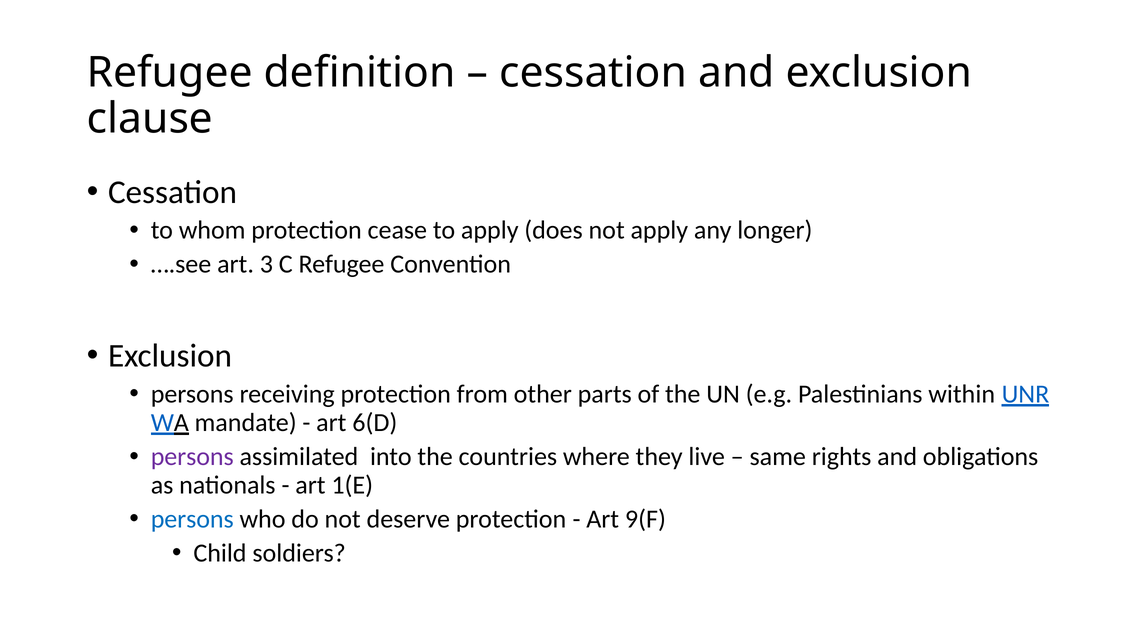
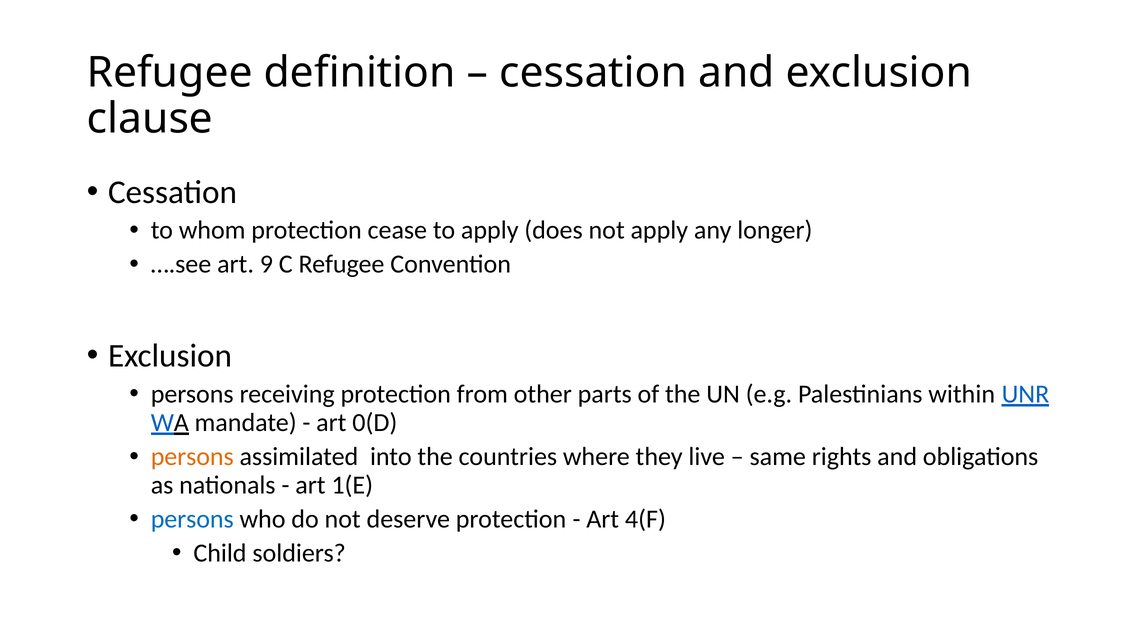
3: 3 -> 9 (266, 264)
6(D: 6(D -> 0(D (375, 423)
persons colour: purple -> orange (192, 457)
9(F: 9(F -> 4(F (645, 519)
